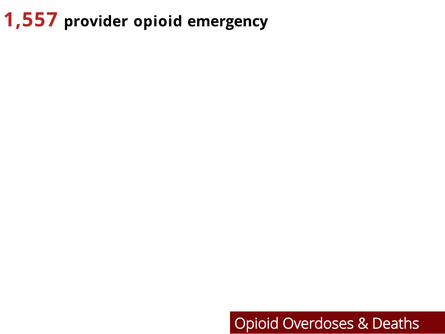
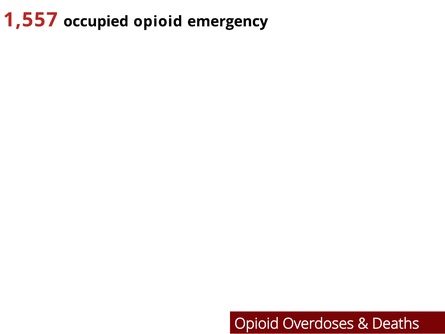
provider: provider -> occupied (96, 21)
